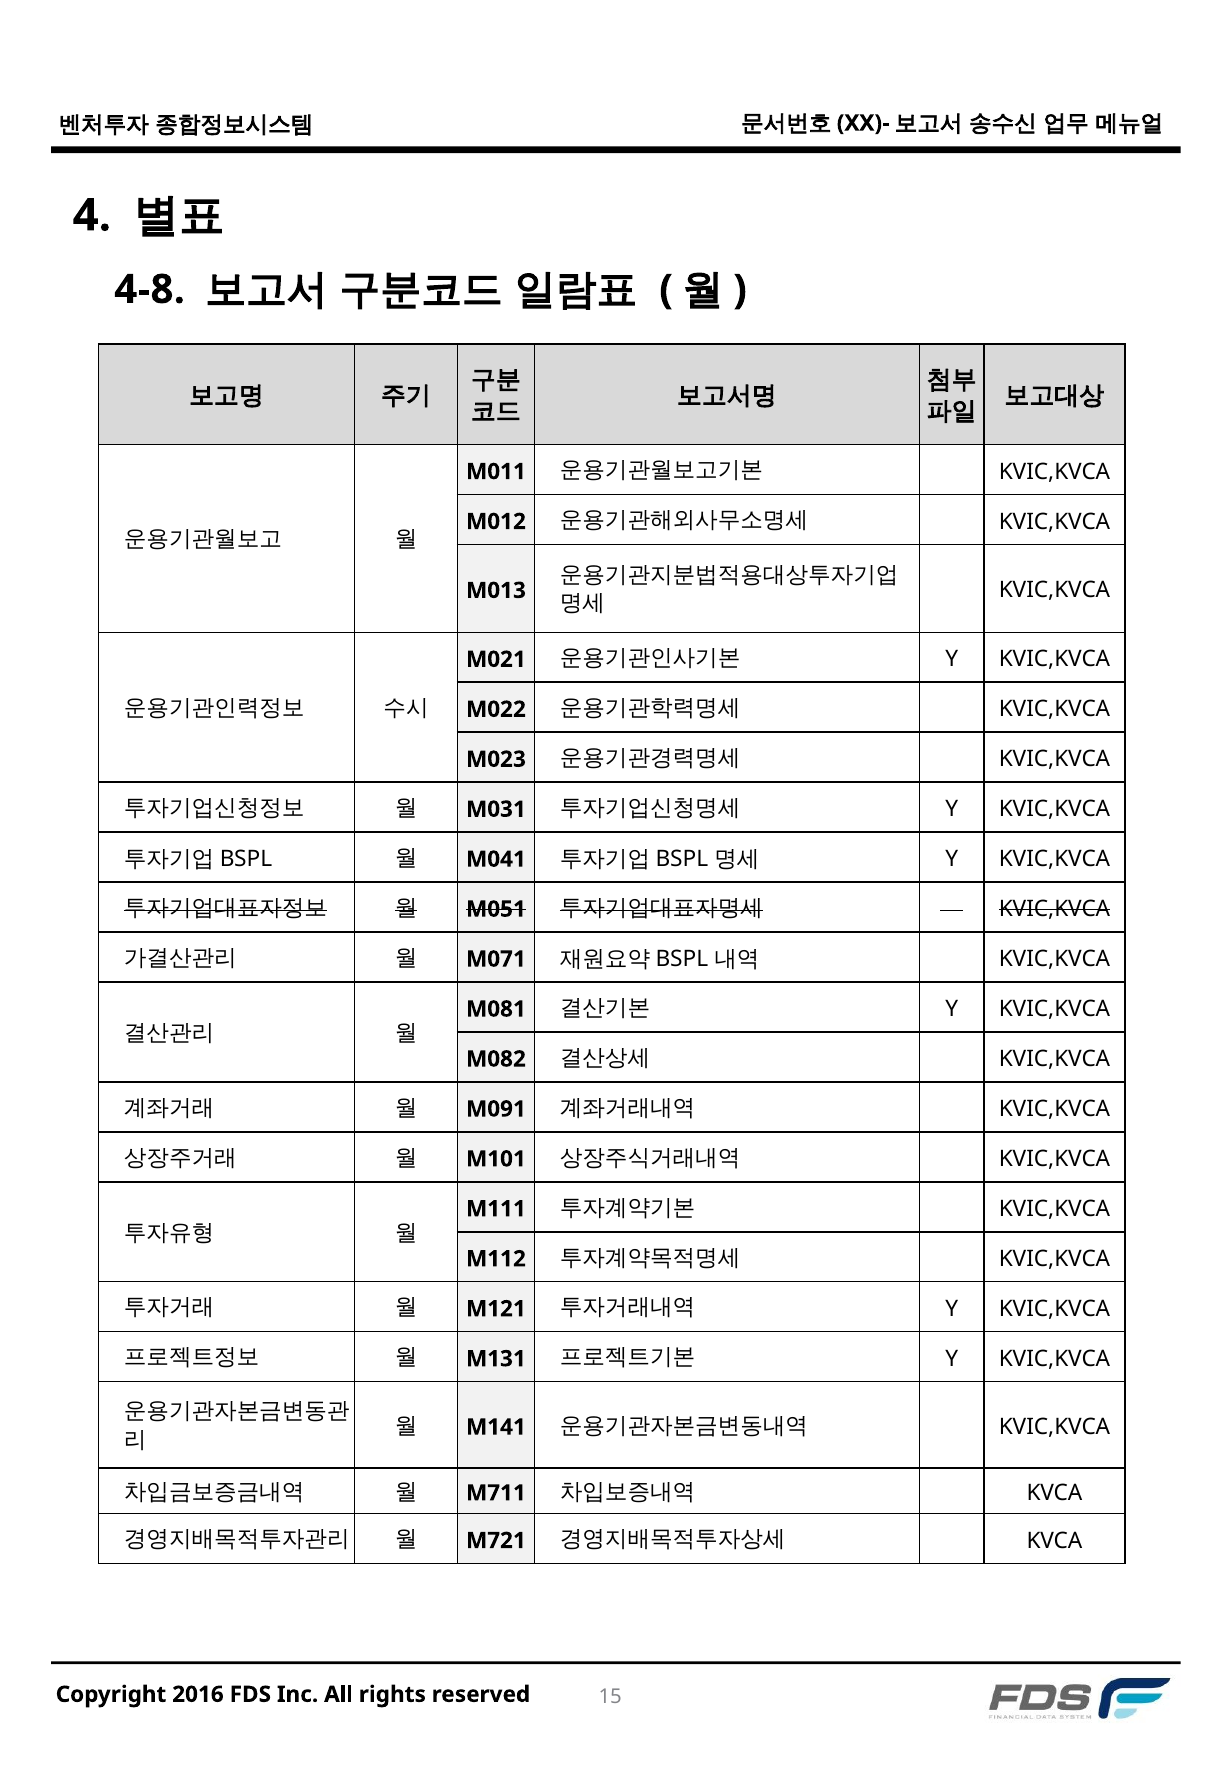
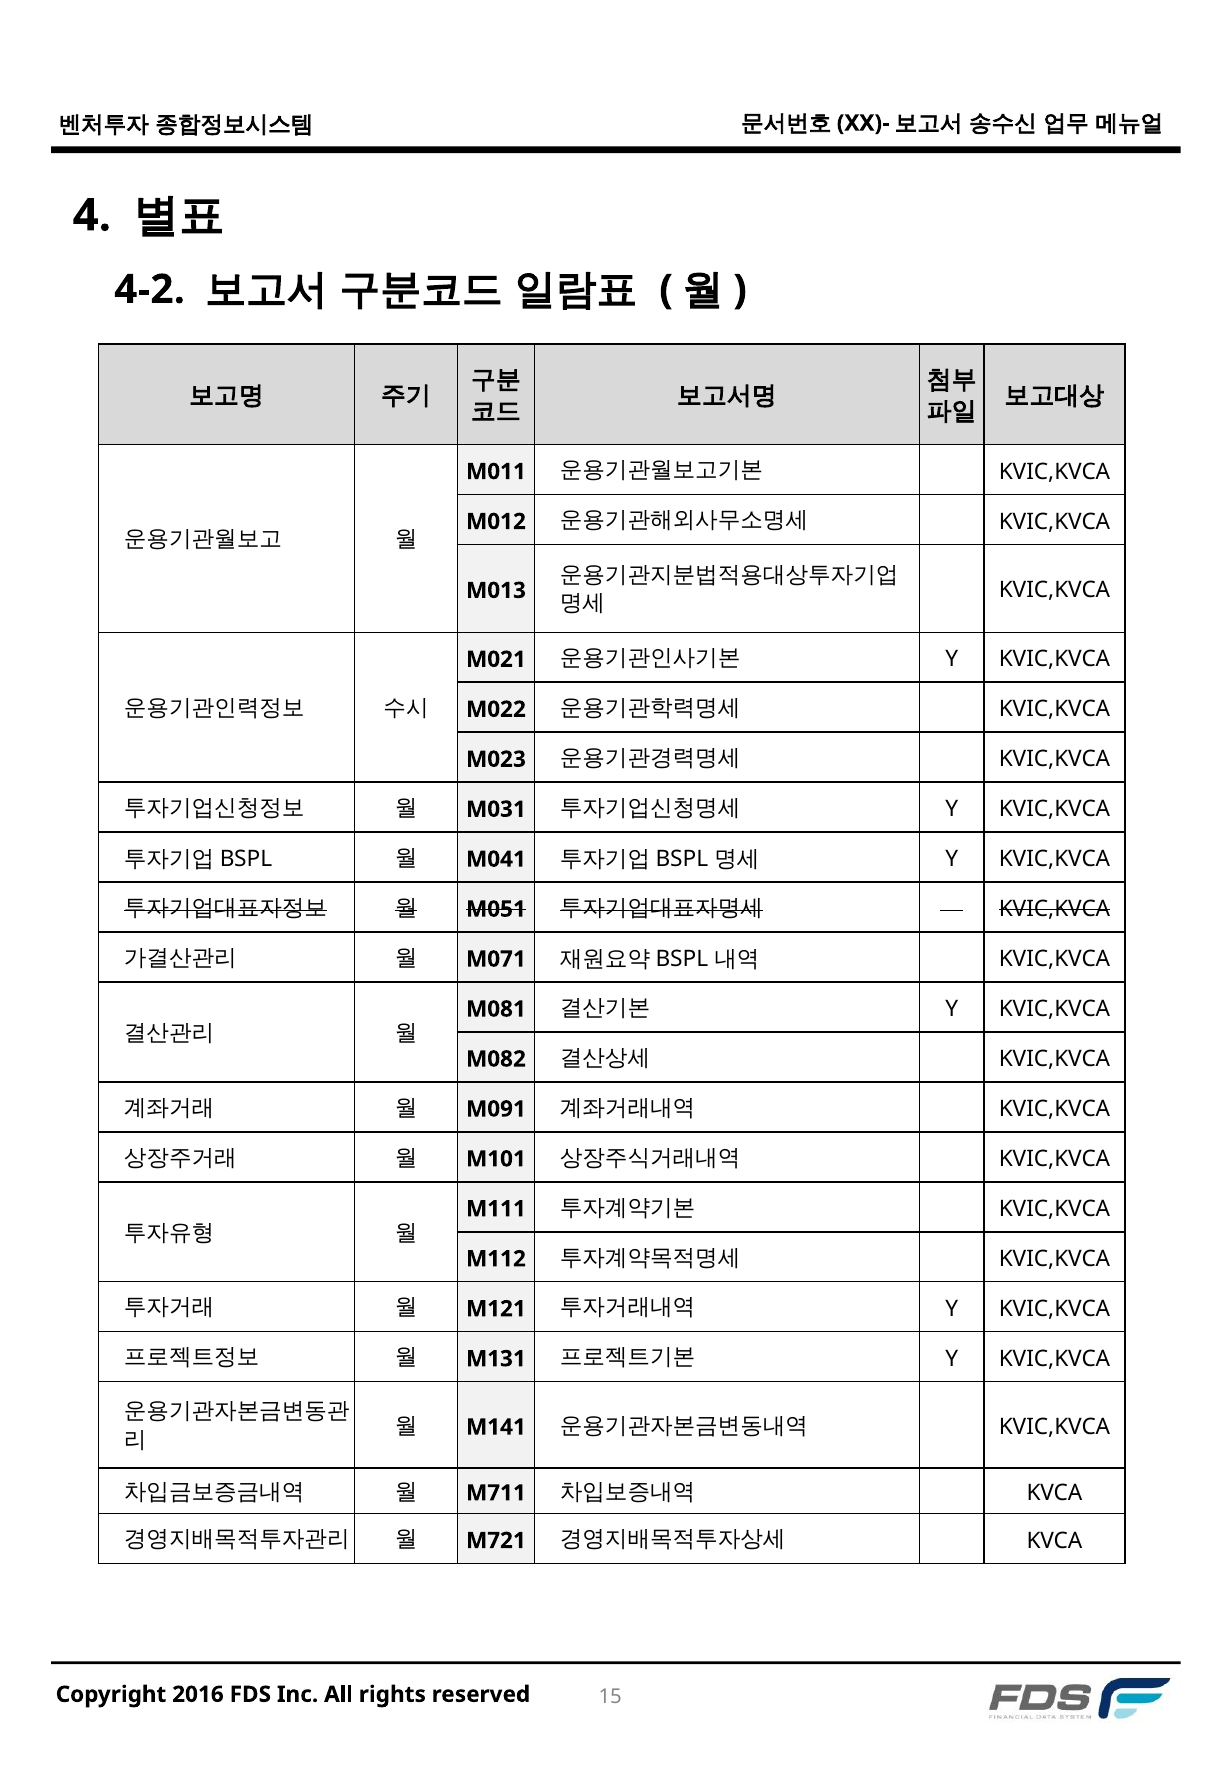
4-8: 4-8 -> 4-2 (150, 289)
